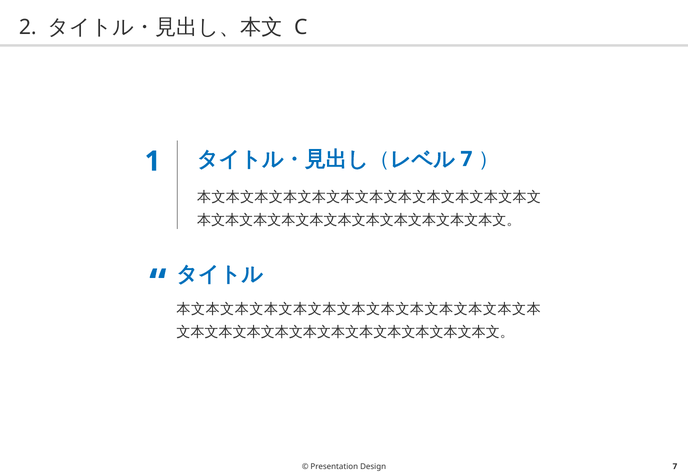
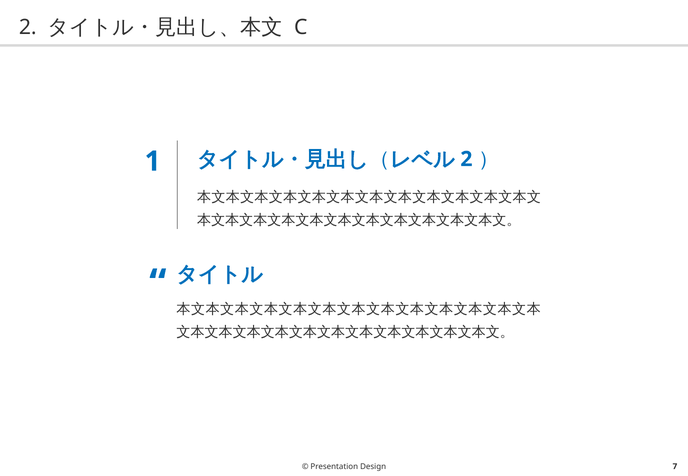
7: 7 -> 2 (466, 159)
